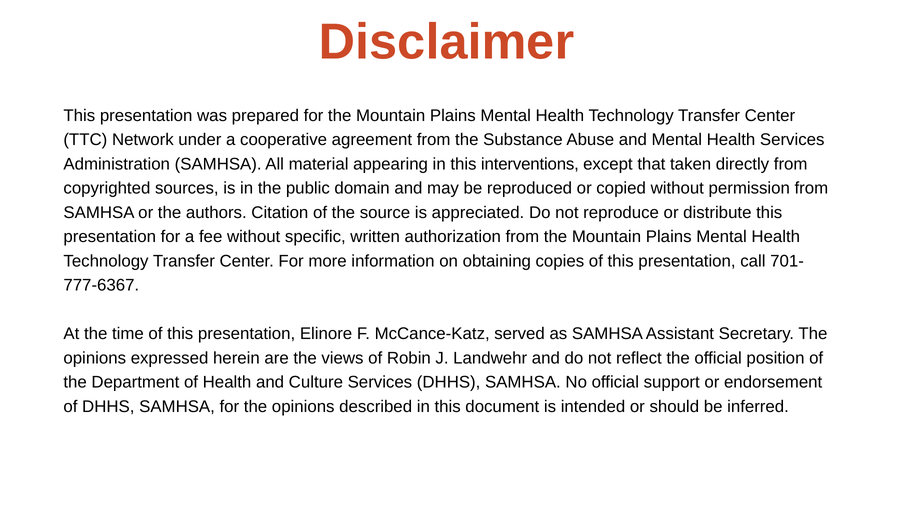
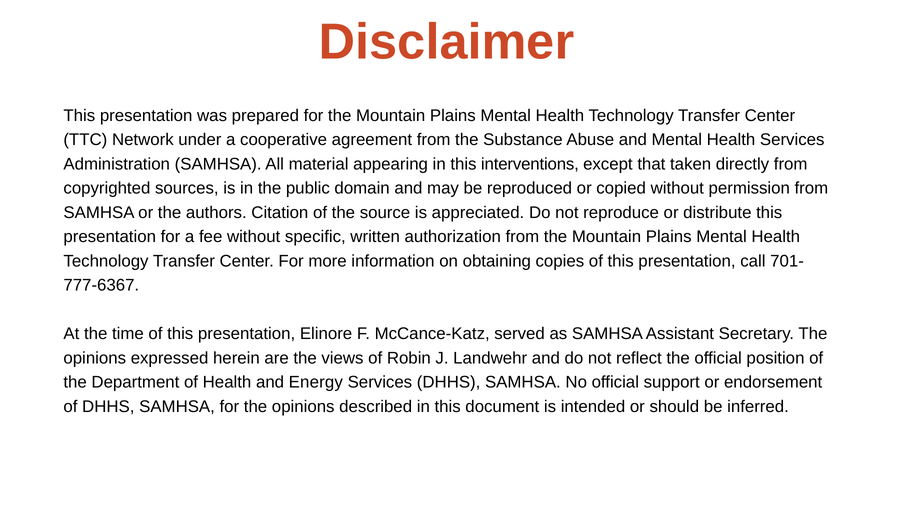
Culture: Culture -> Energy (316, 382)
